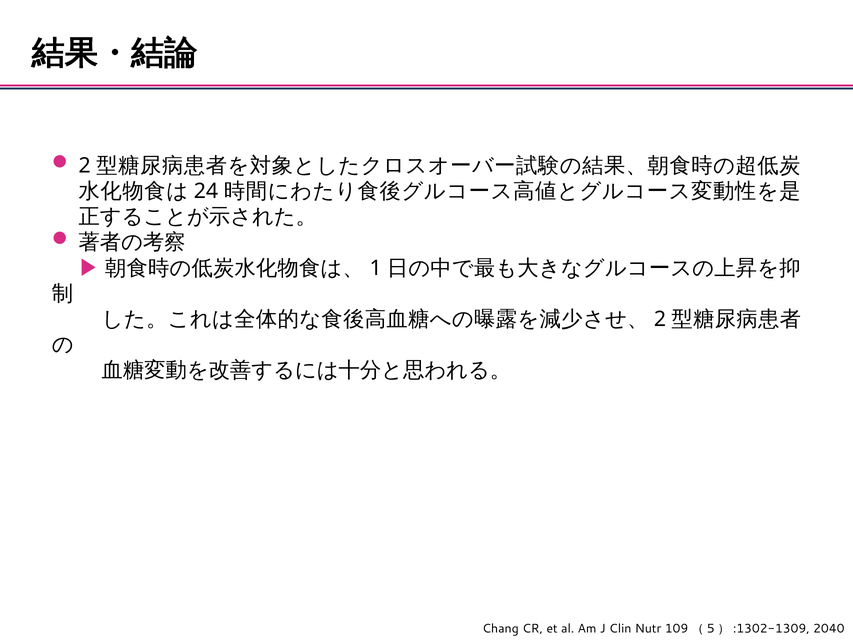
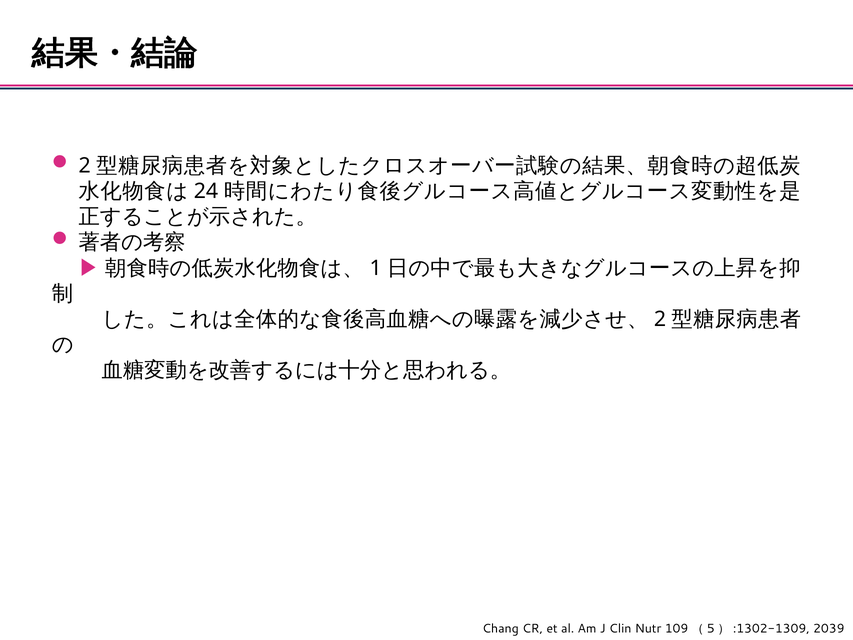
2040: 2040 -> 2039 (829, 629)
